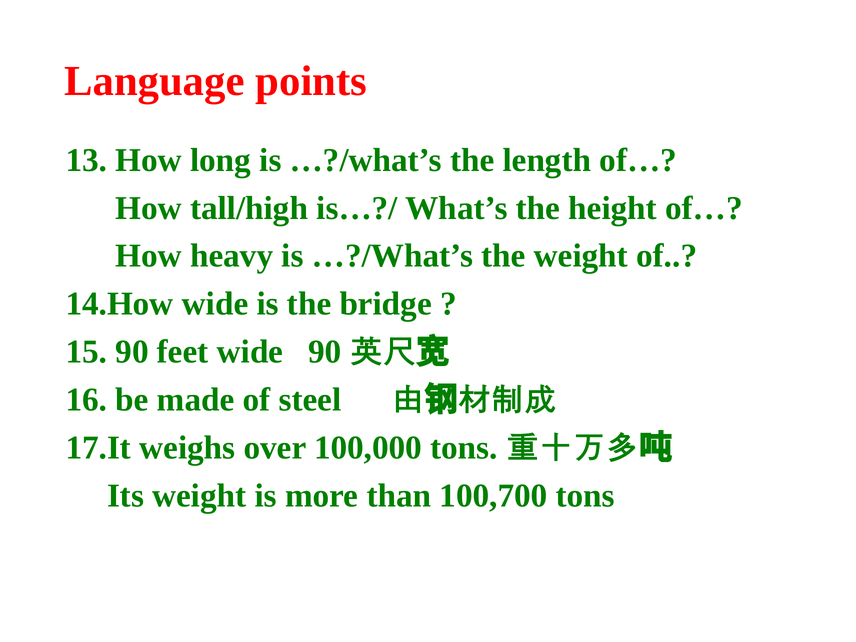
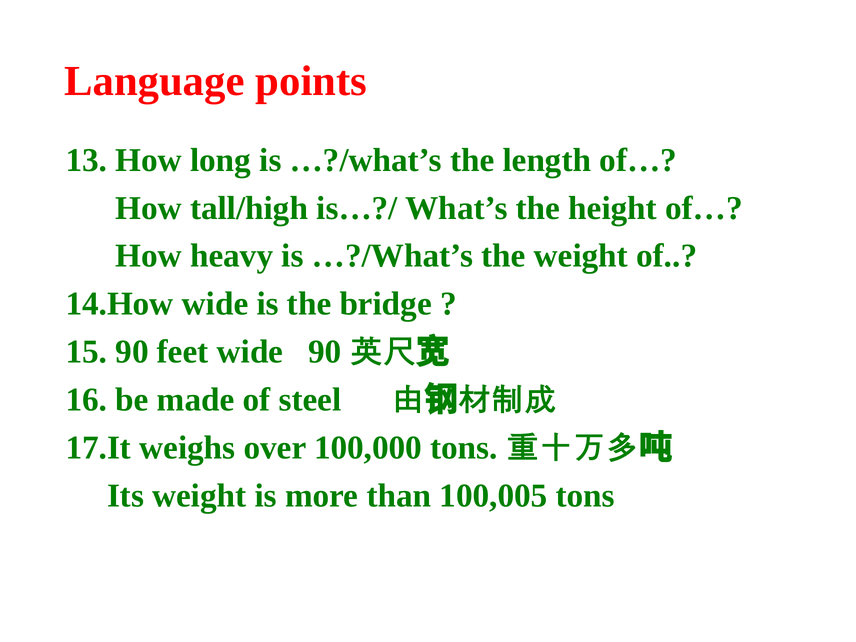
100,700: 100,700 -> 100,005 (493, 496)
